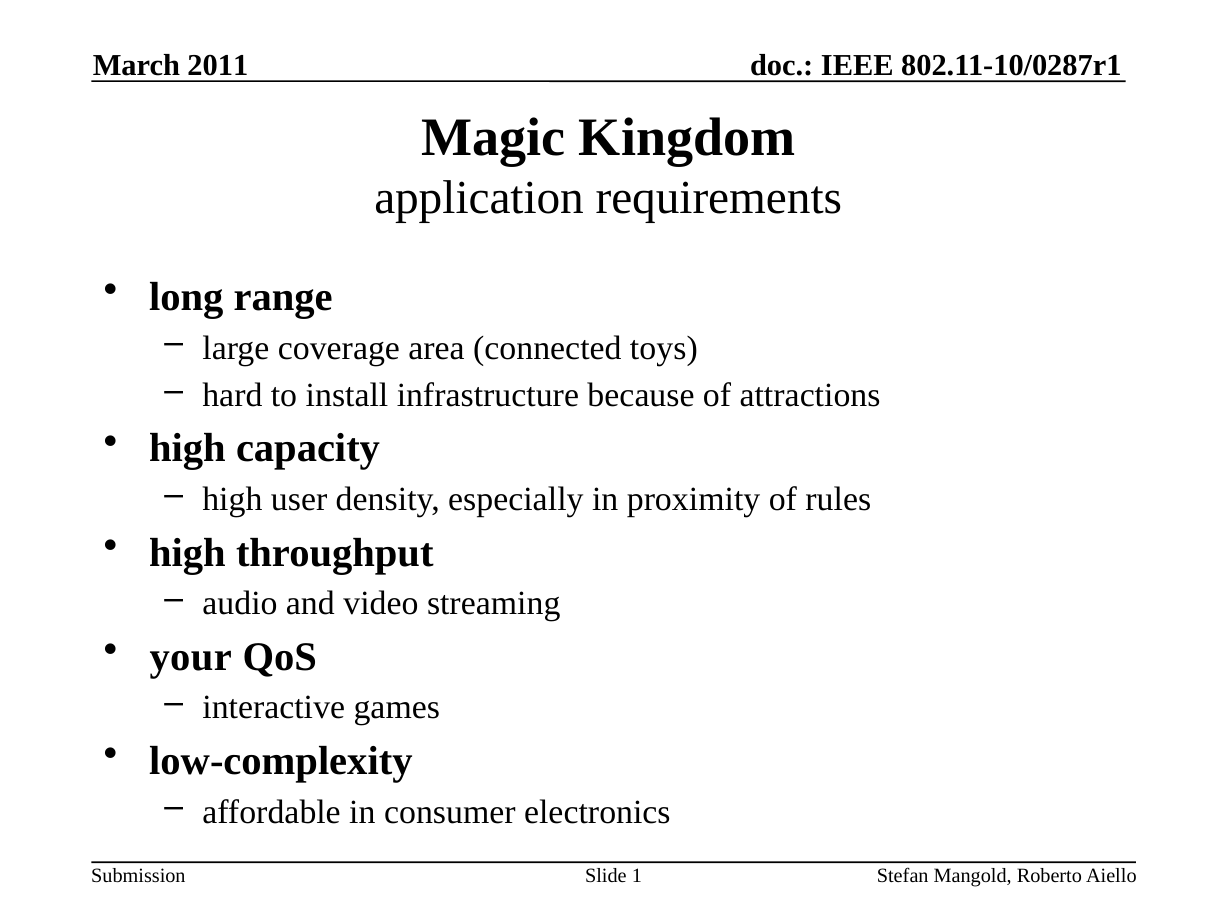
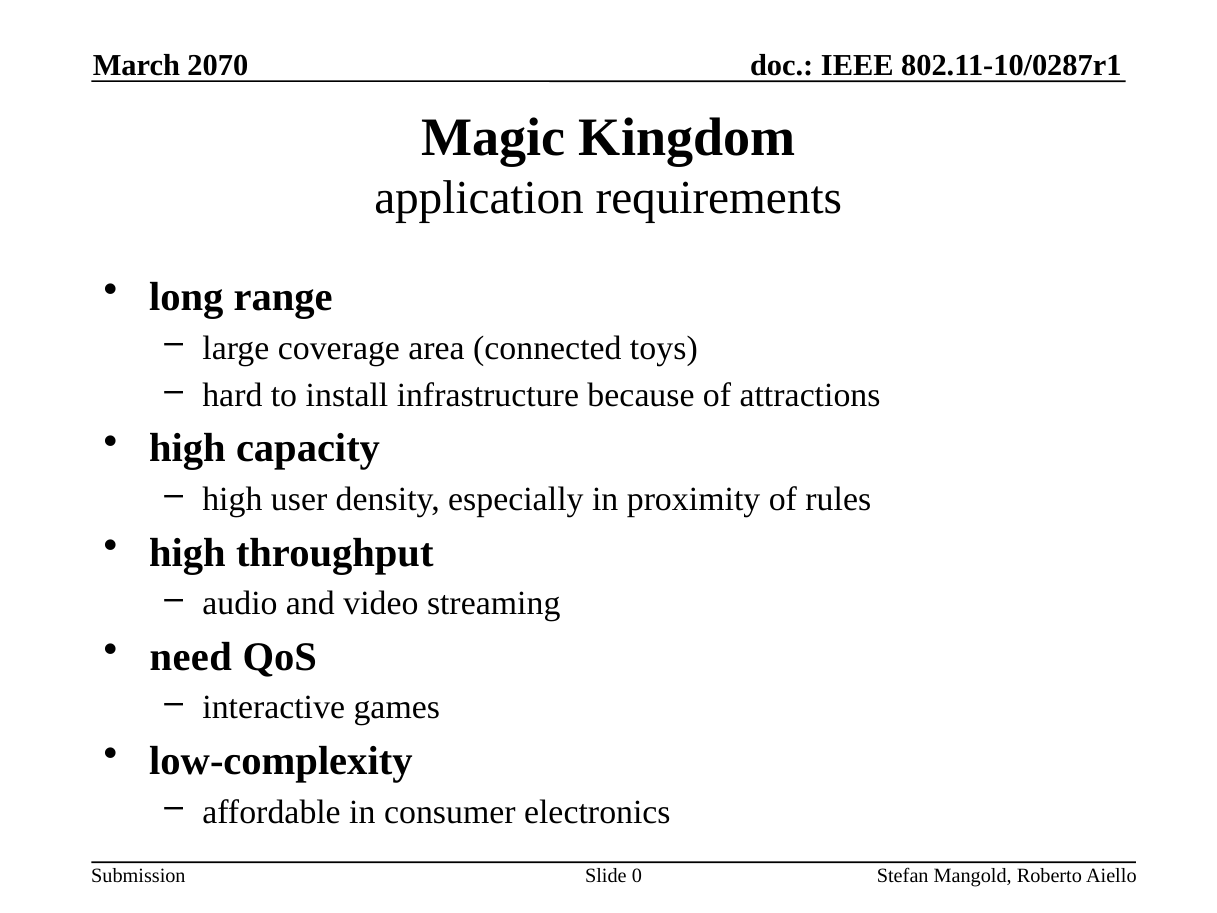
2011: 2011 -> 2070 (218, 65)
your: your -> need (191, 657)
1: 1 -> 0 (637, 875)
